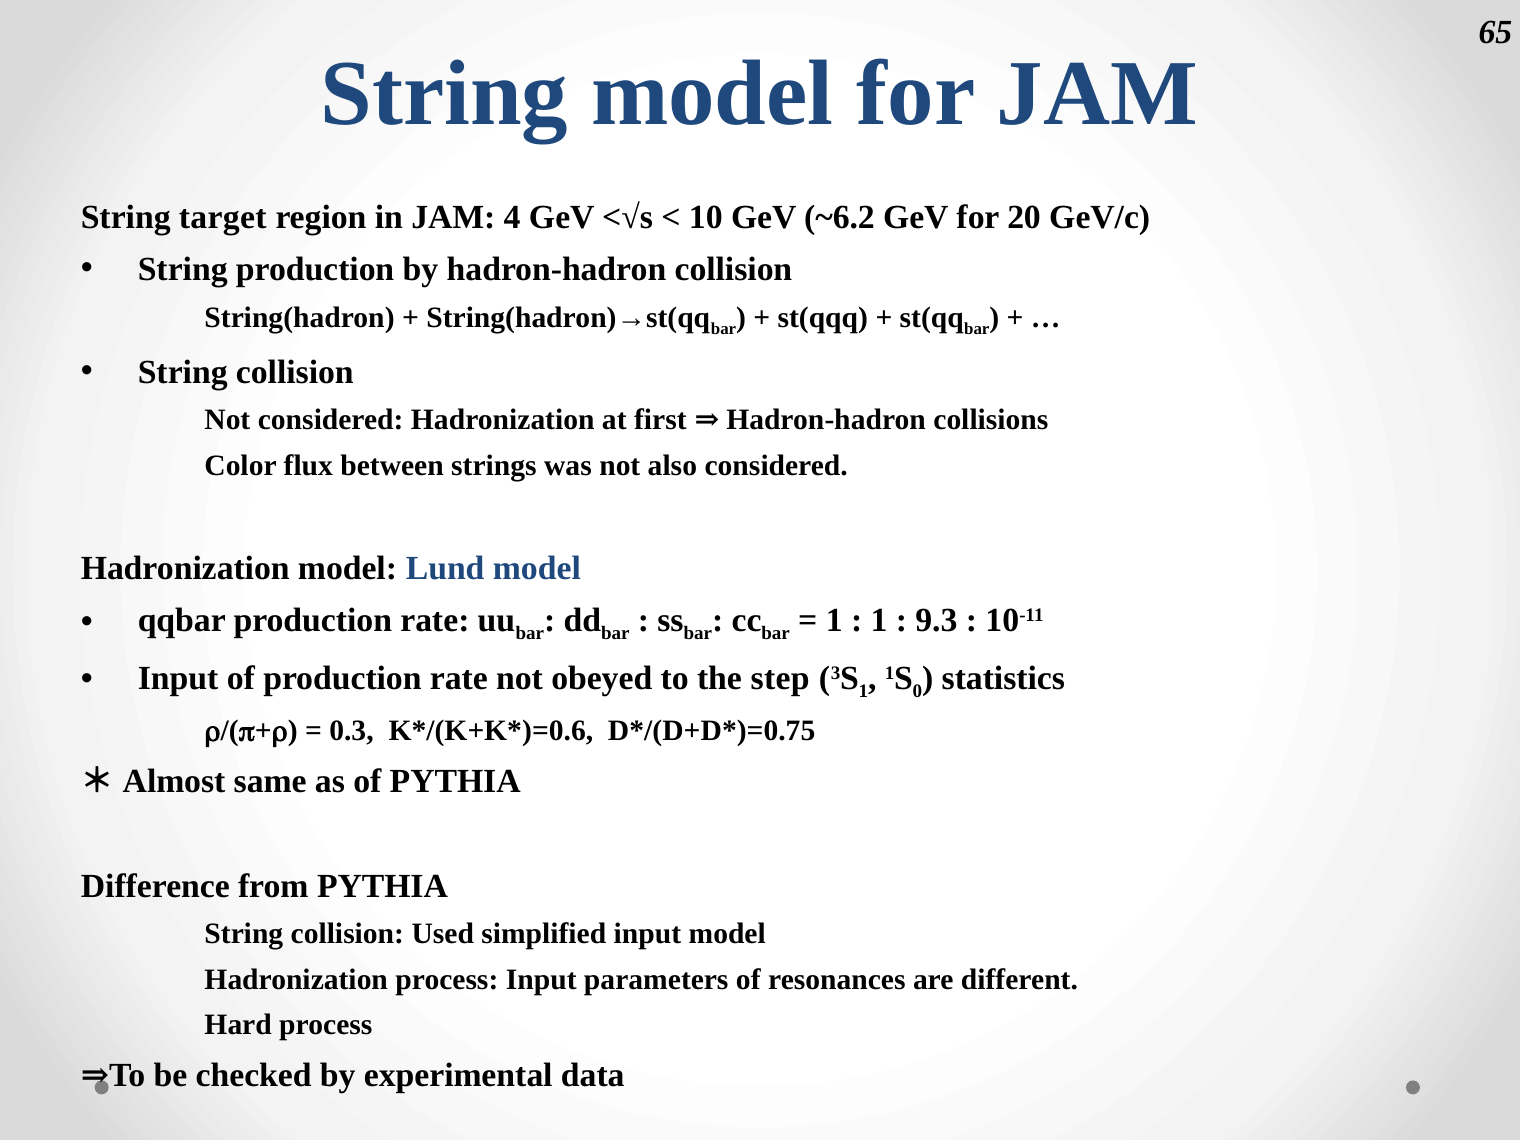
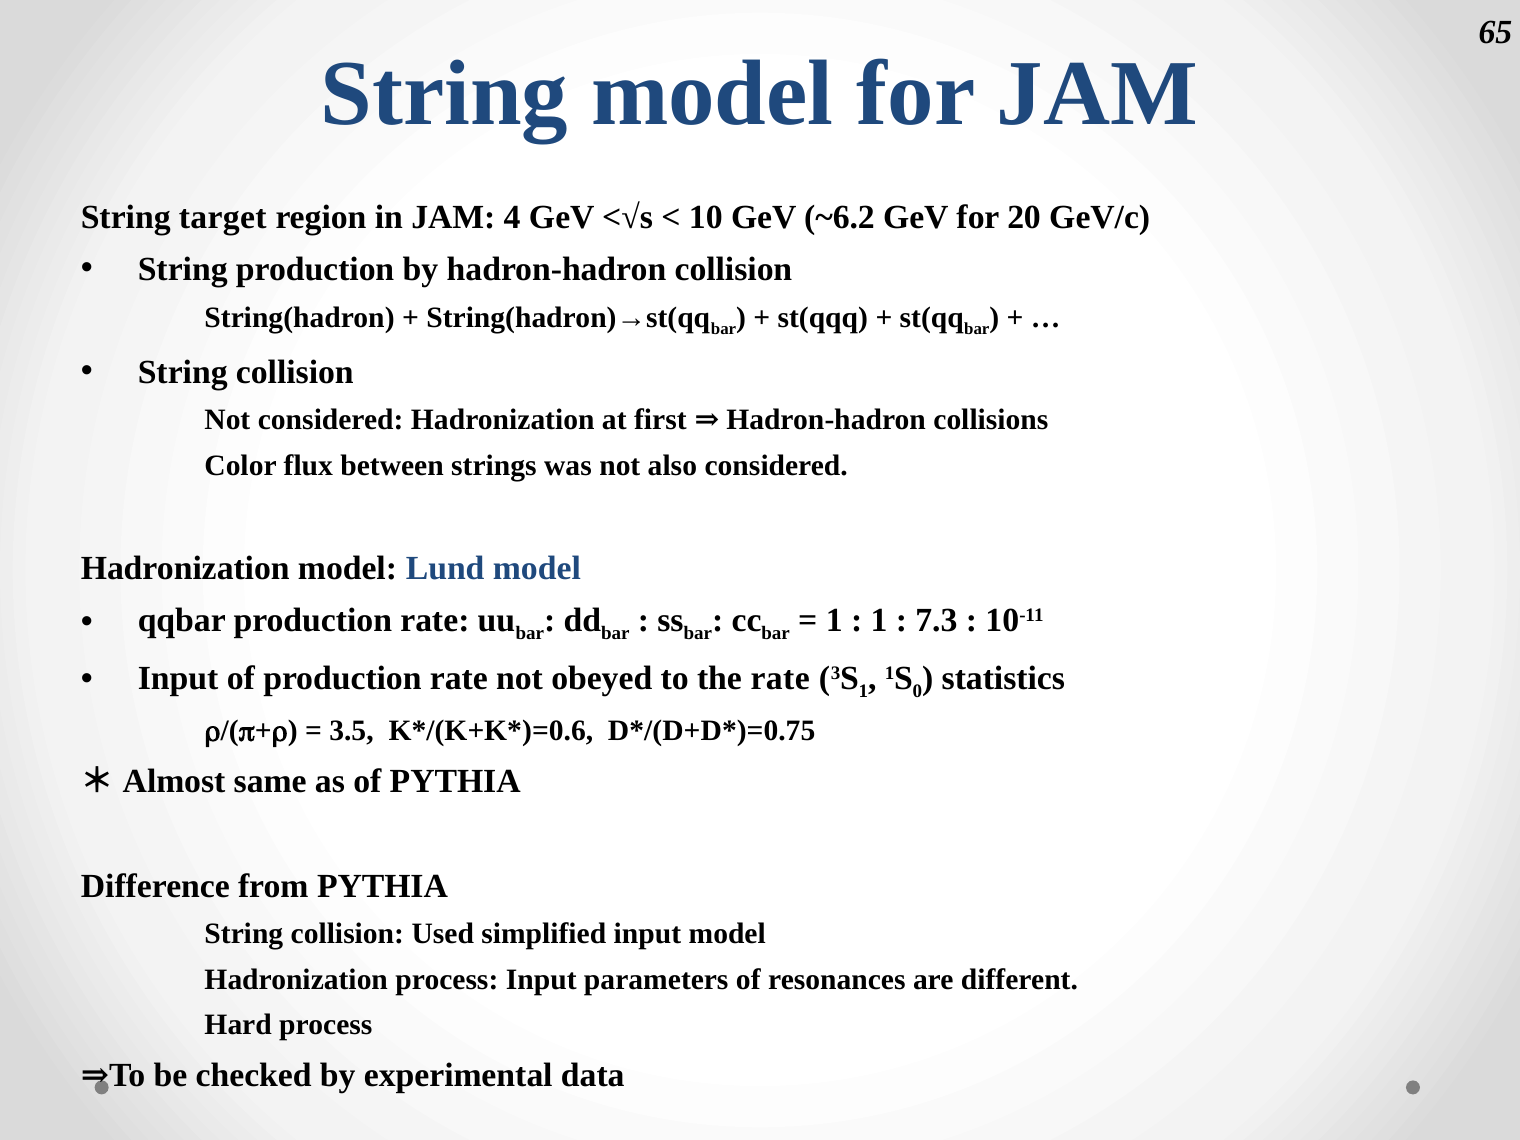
9.3: 9.3 -> 7.3 (936, 620)
the step: step -> rate (780, 678)
0.3: 0.3 -> 3.5 (351, 731)
